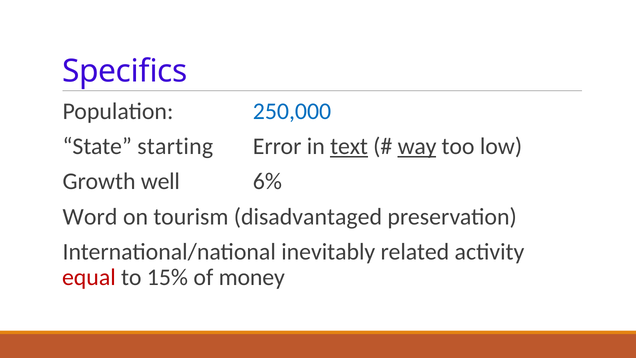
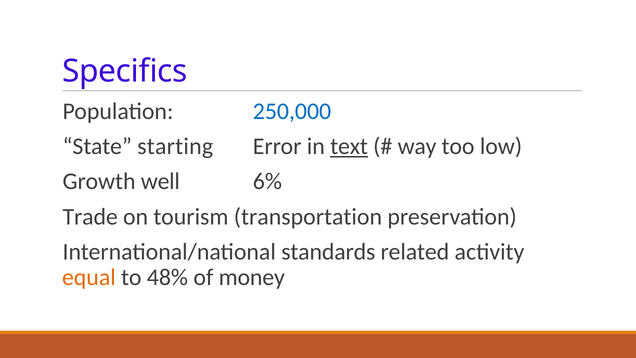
way underline: present -> none (417, 146)
Word: Word -> Trade (90, 217)
disadvantaged: disadvantaged -> transportation (308, 217)
inevitably: inevitably -> standards (328, 252)
equal colour: red -> orange (89, 277)
15%: 15% -> 48% (167, 277)
